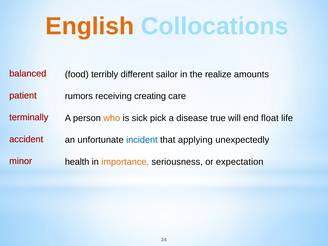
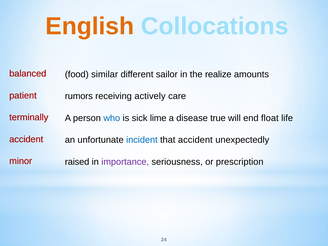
terribly: terribly -> similar (105, 74)
creating: creating -> actively (150, 96)
who colour: orange -> blue (112, 118)
pick: pick -> lime (158, 118)
that applying: applying -> accident (195, 140)
health: health -> raised (77, 162)
importance colour: orange -> purple (125, 162)
expectation: expectation -> prescription (240, 162)
